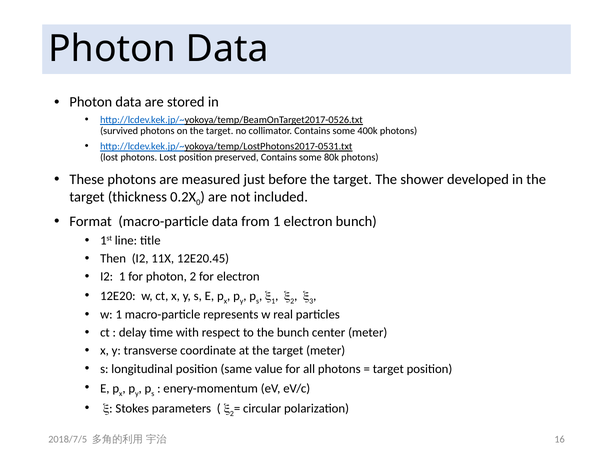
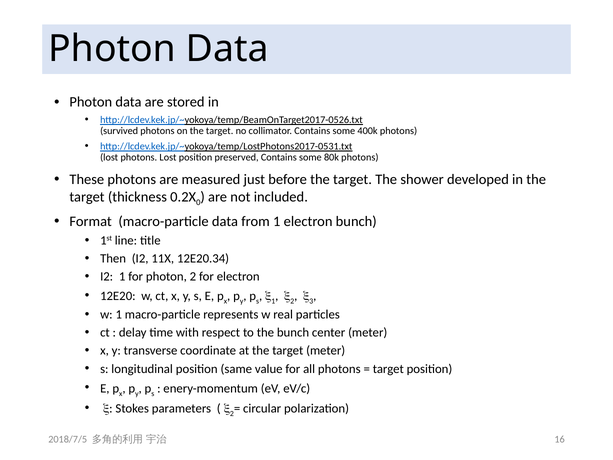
12E20.45: 12E20.45 -> 12E20.34 (203, 258)
